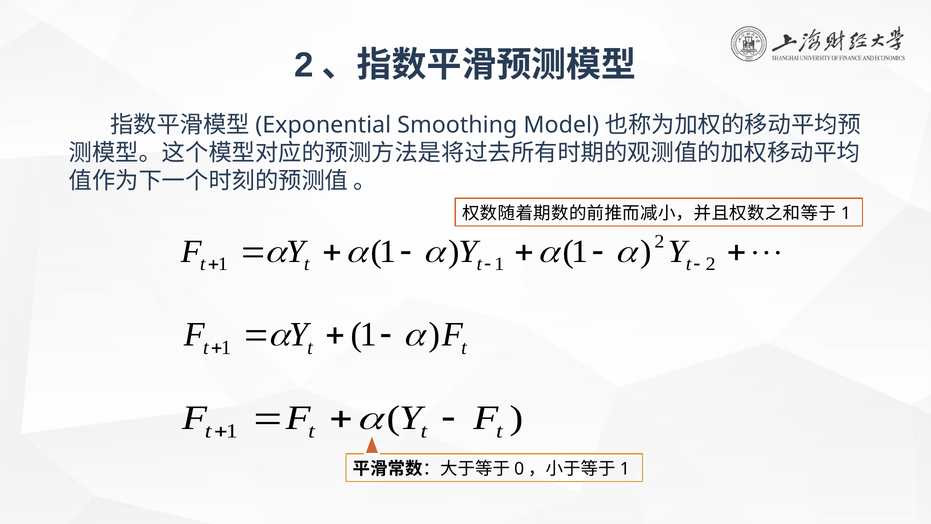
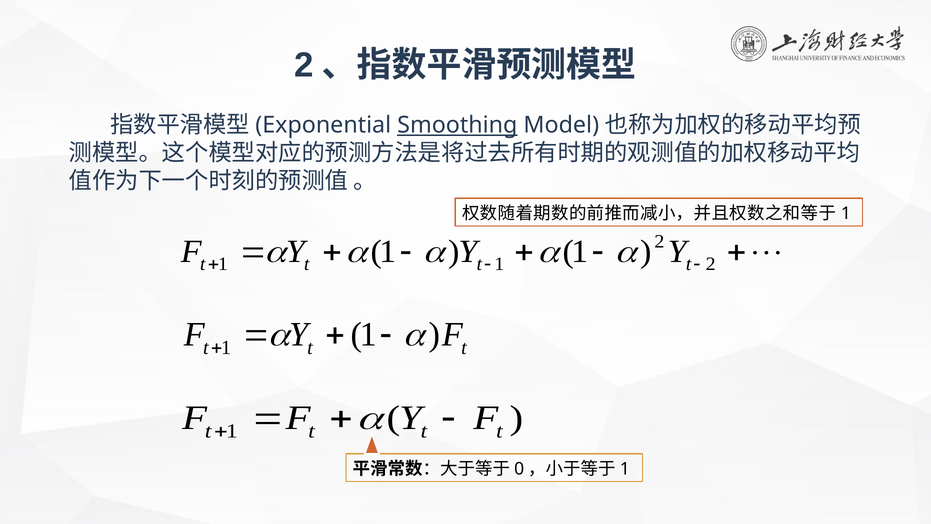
Smoothing underline: none -> present (457, 125)
